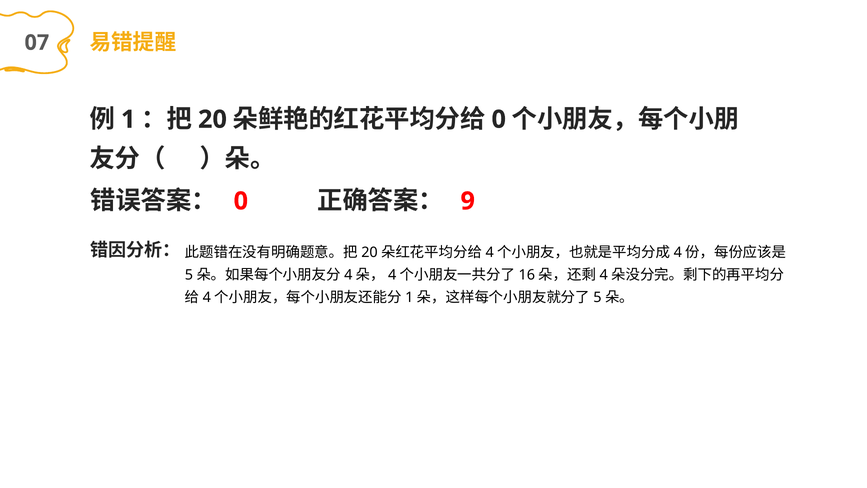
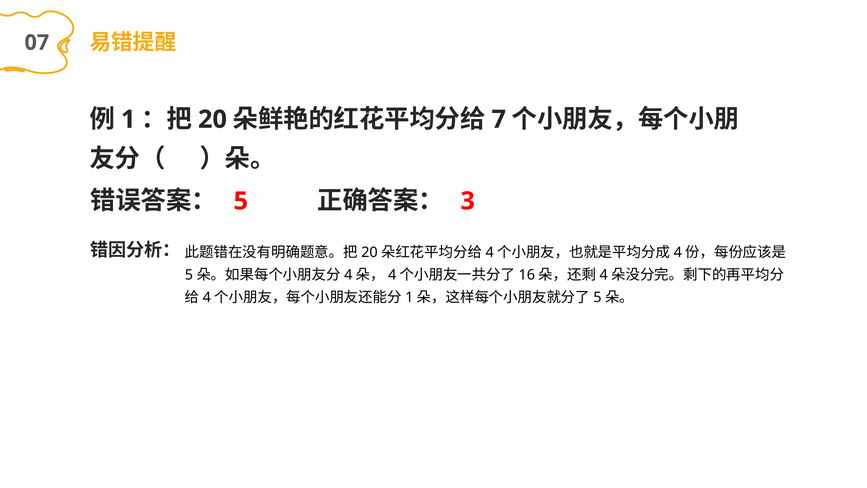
0: 0 -> 7 (499, 119)
0: 0 -> 5 (241, 201)
9: 9 -> 3 (468, 201)
